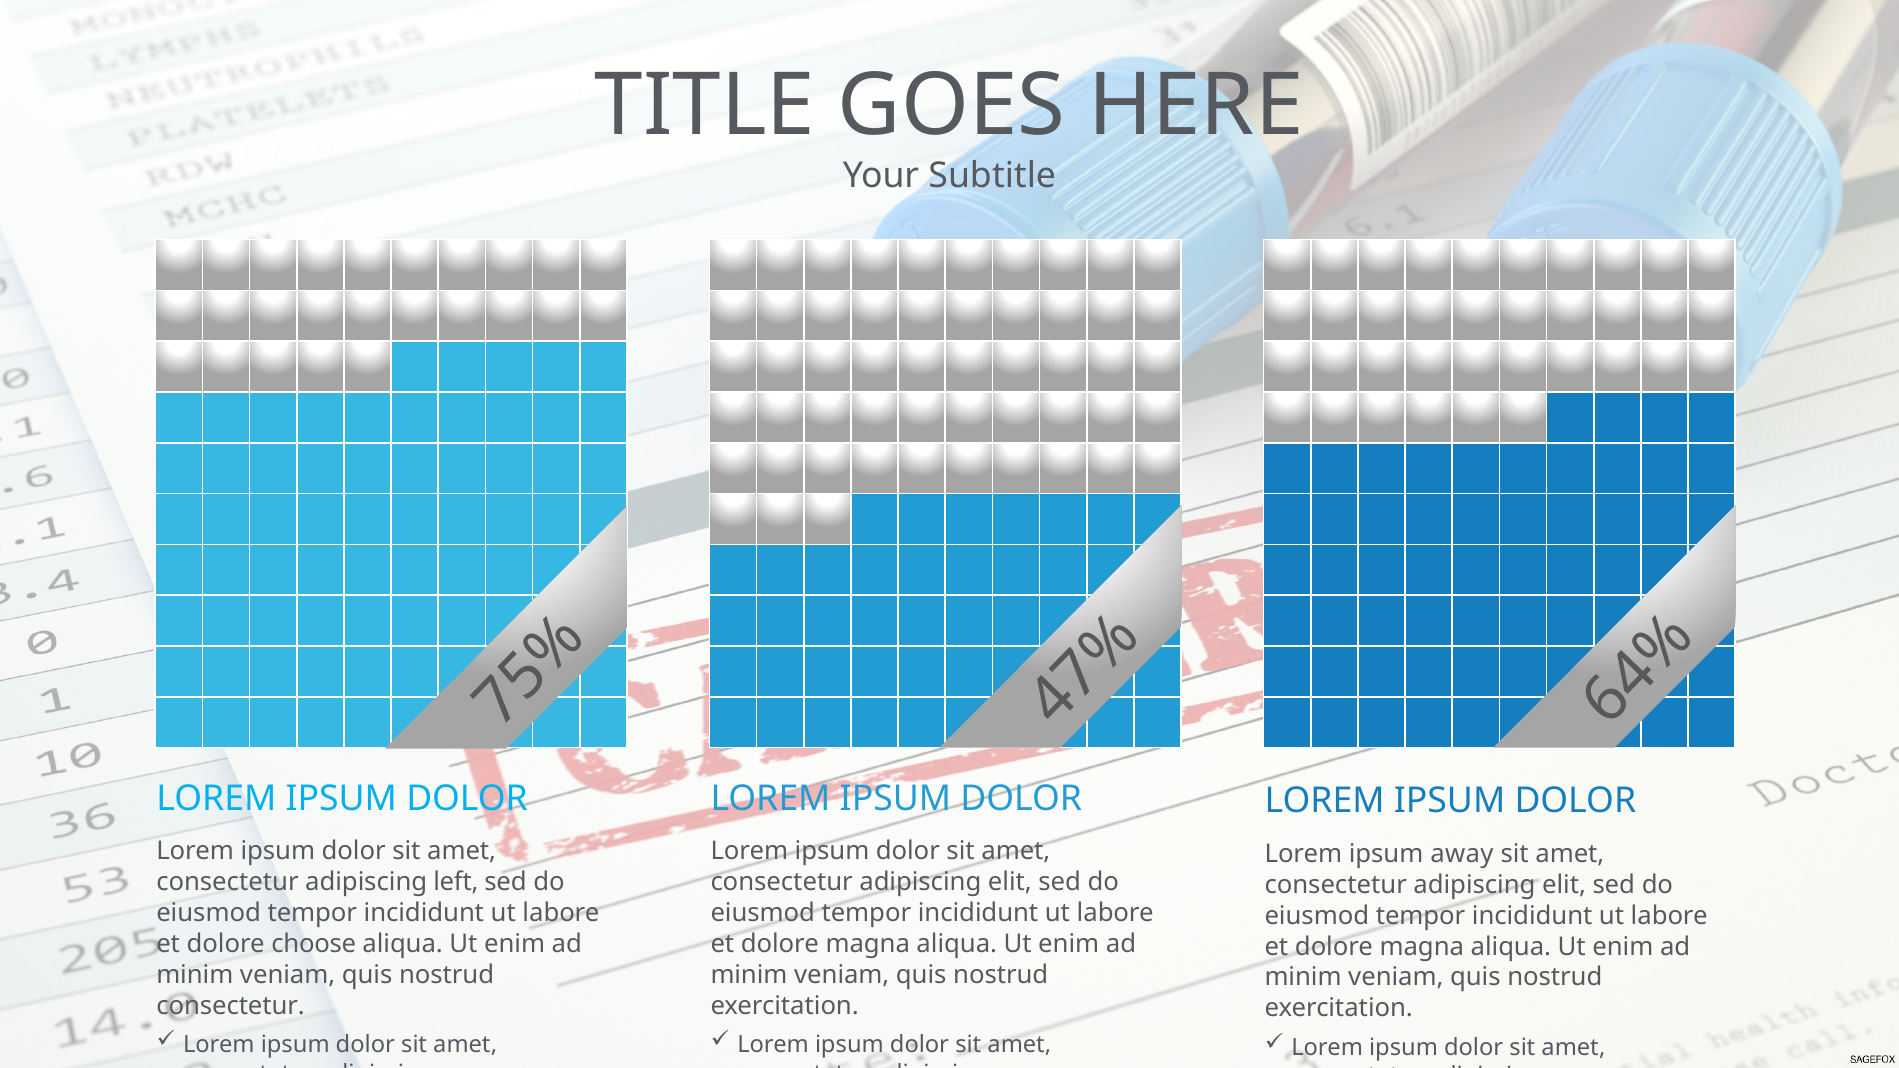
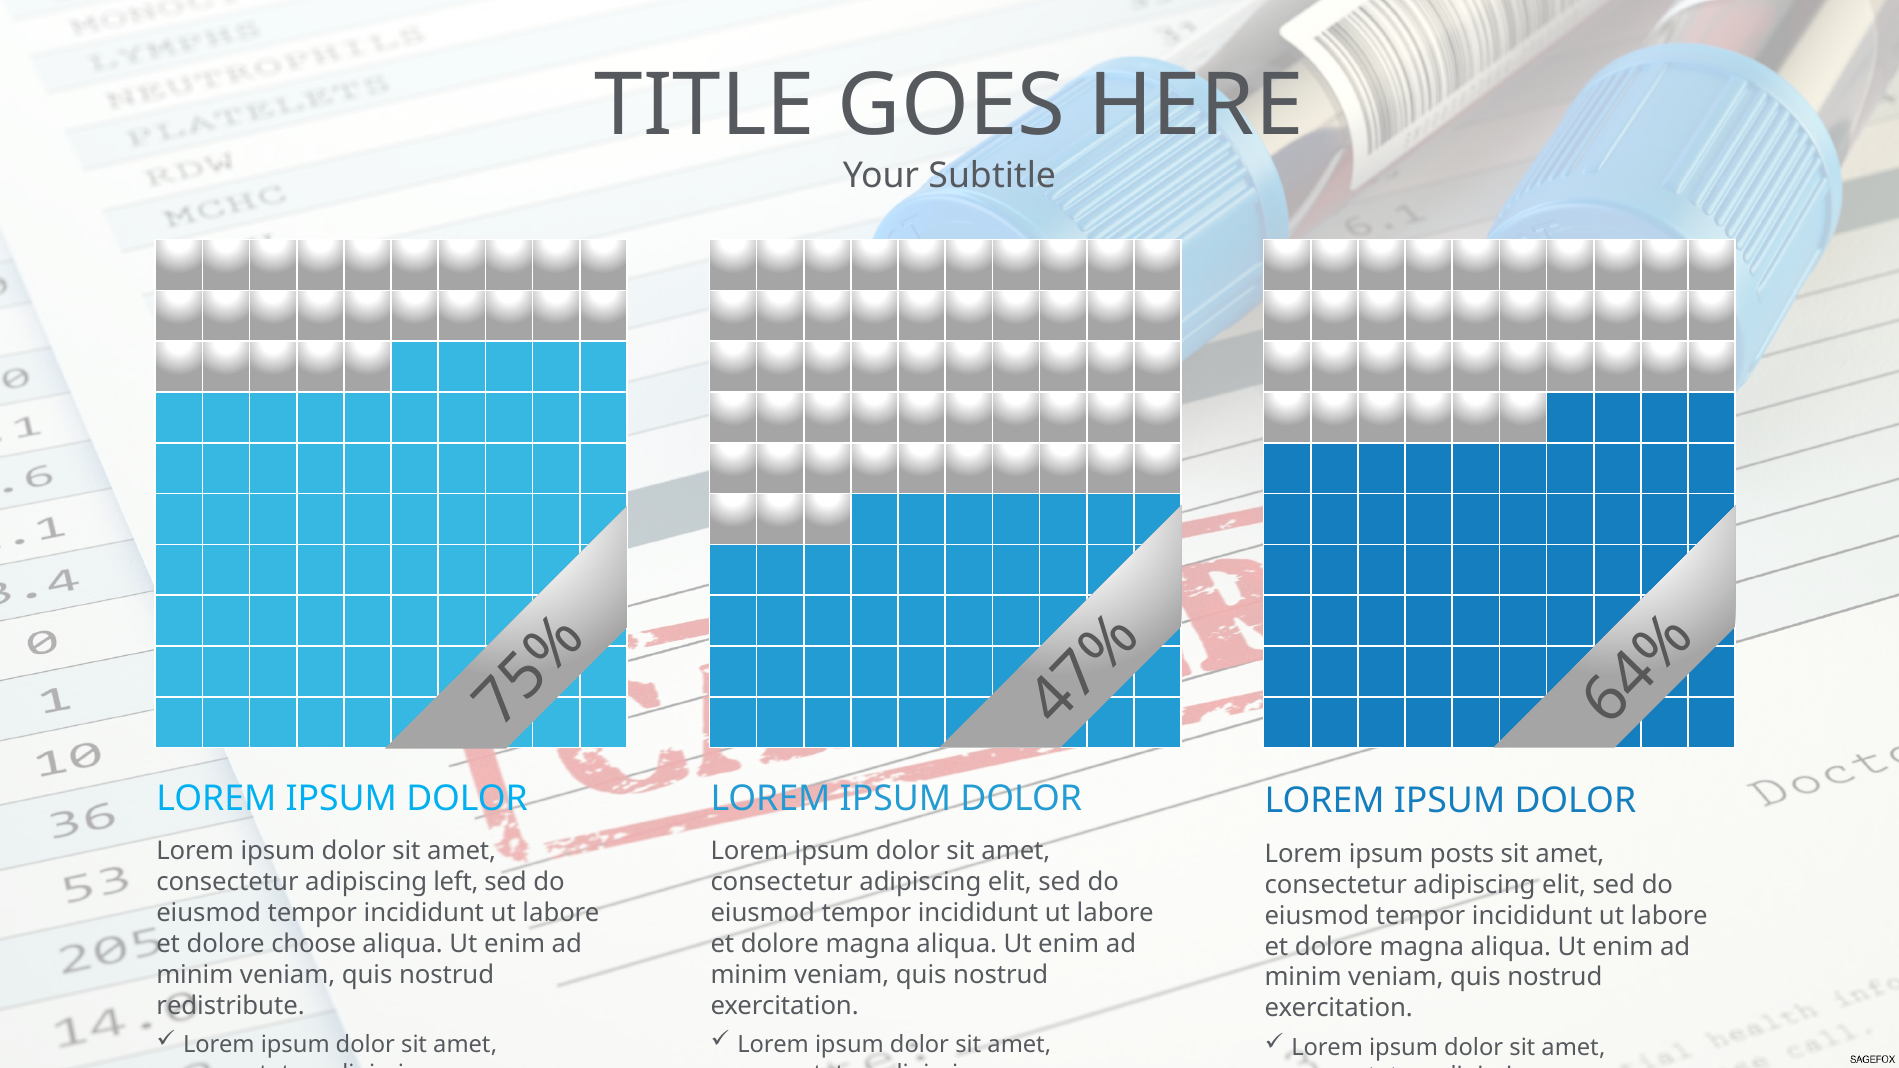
away: away -> posts (1462, 854)
consectetur: consectetur -> redistribute (231, 1006)
